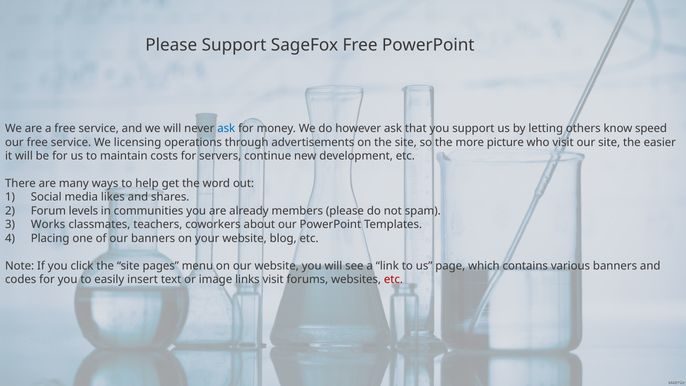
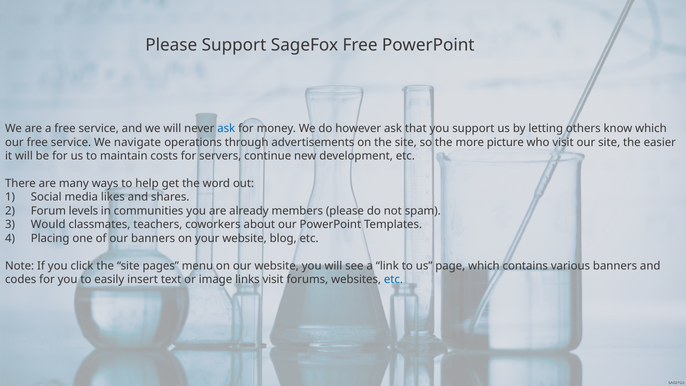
know speed: speed -> which (651, 129)
licensing: licensing -> navigate (138, 142)
Works: Works -> Would (48, 225)
etc colour: red -> blue (393, 279)
